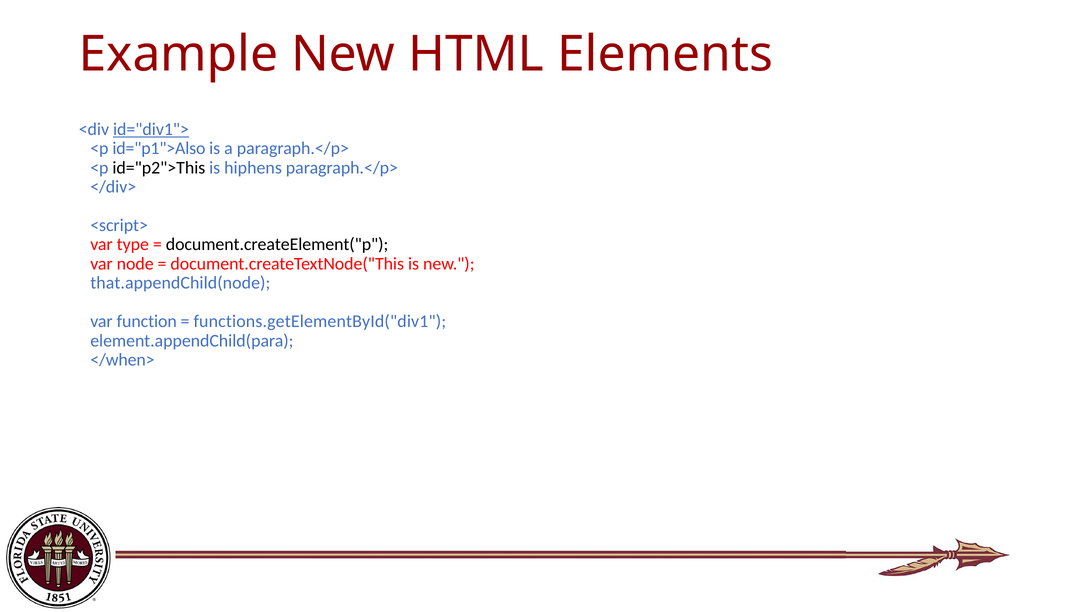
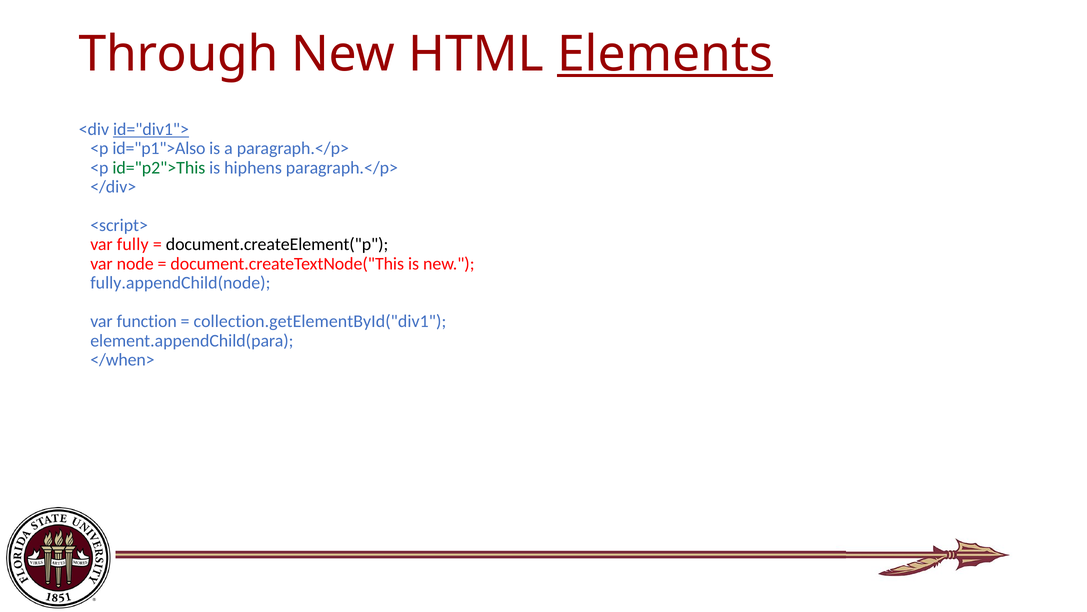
Example: Example -> Through (179, 54)
Elements underline: none -> present (665, 54)
id="p2">This colour: black -> green (159, 167)
type: type -> fully (133, 244)
that.appendChild(node: that.appendChild(node -> fully.appendChild(node (180, 283)
functions.getElementById("div1: functions.getElementById("div1 -> collection.getElementById("div1 (320, 321)
